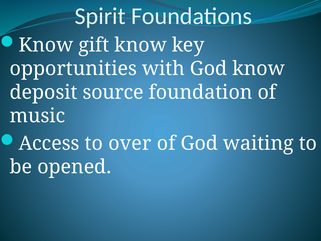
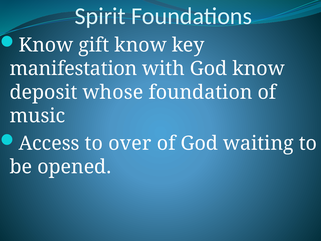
opportunities: opportunities -> manifestation (73, 69)
source: source -> whose (113, 92)
